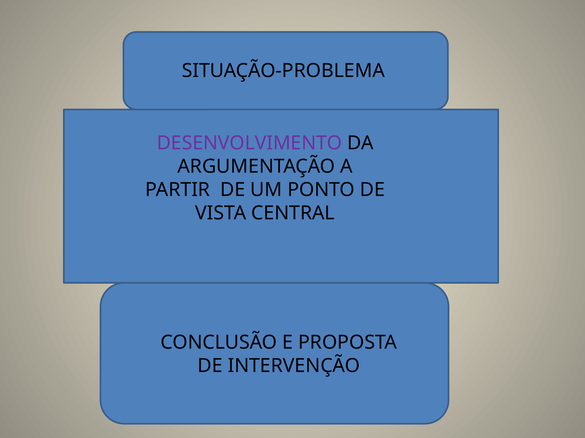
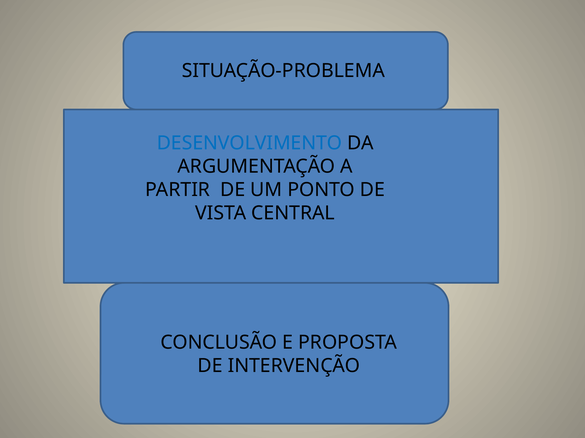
DESENVOLVIMENTO colour: purple -> blue (249, 143)
